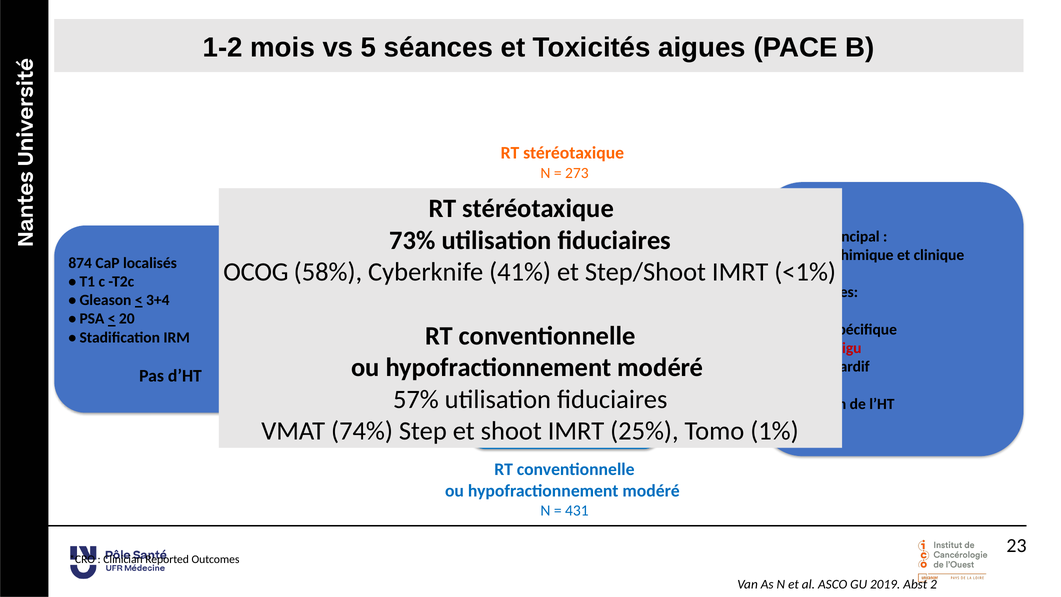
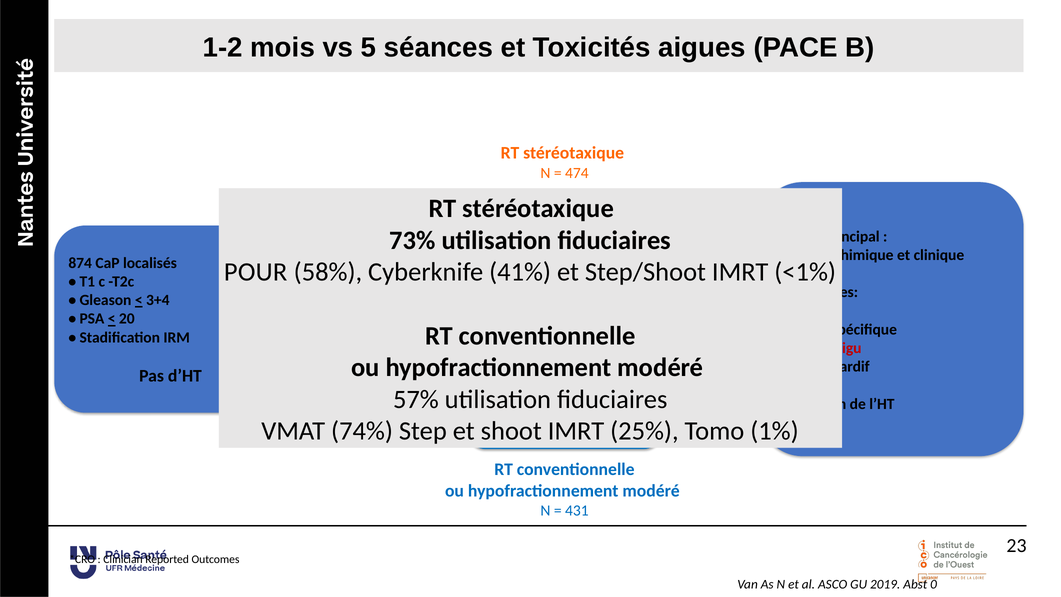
273: 273 -> 474 (577, 173)
OCOG: OCOG -> POUR (256, 272)
2: 2 -> 0 (934, 584)
